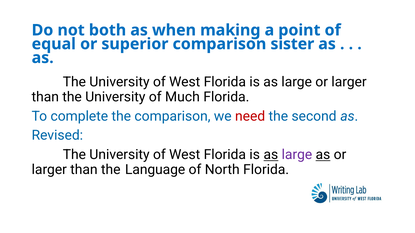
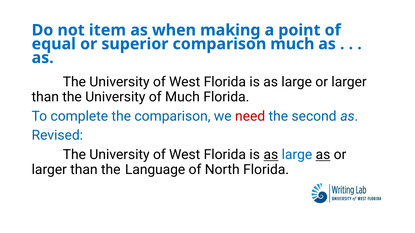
both: both -> item (107, 30)
comparison sister: sister -> much (292, 44)
large colour: purple -> blue (297, 155)
